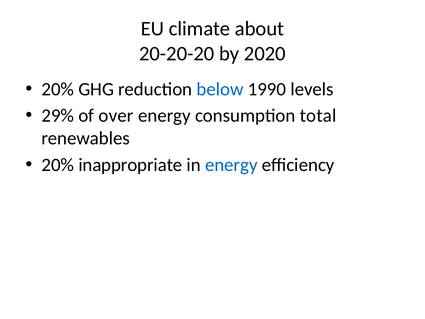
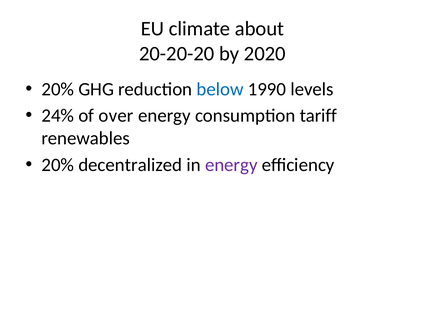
29%: 29% -> 24% (58, 116)
total: total -> tariff (318, 116)
inappropriate: inappropriate -> decentralized (130, 165)
energy colour: blue -> purple (231, 165)
